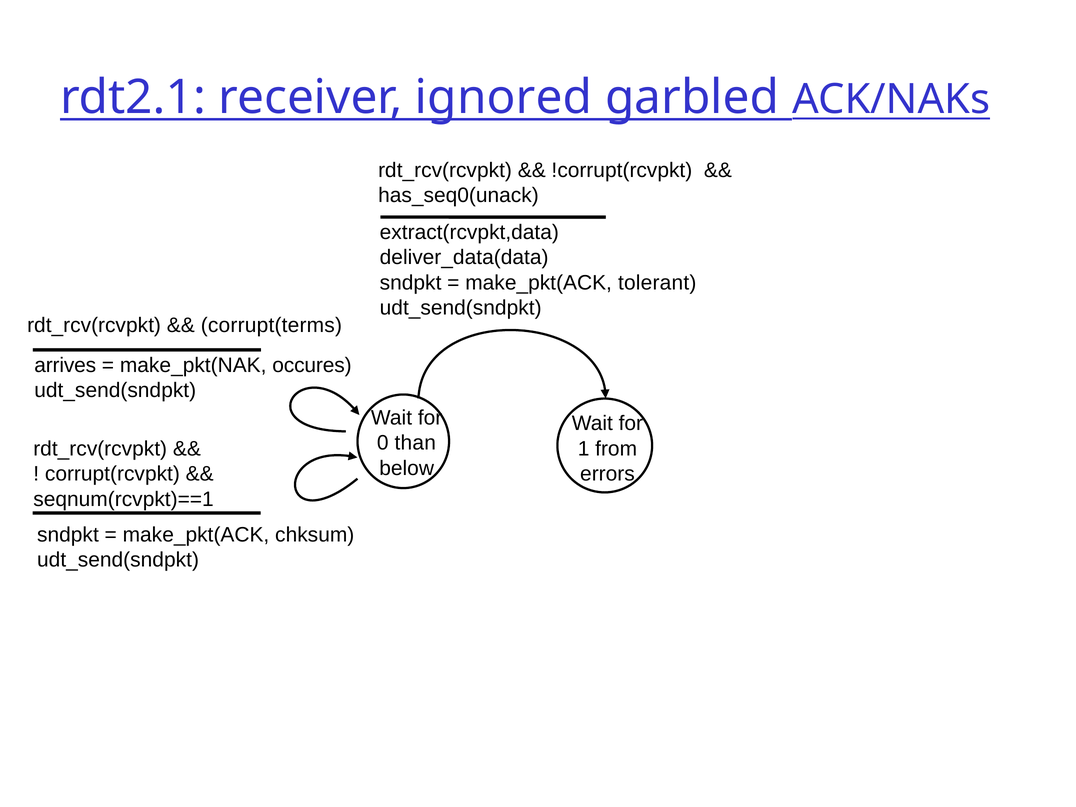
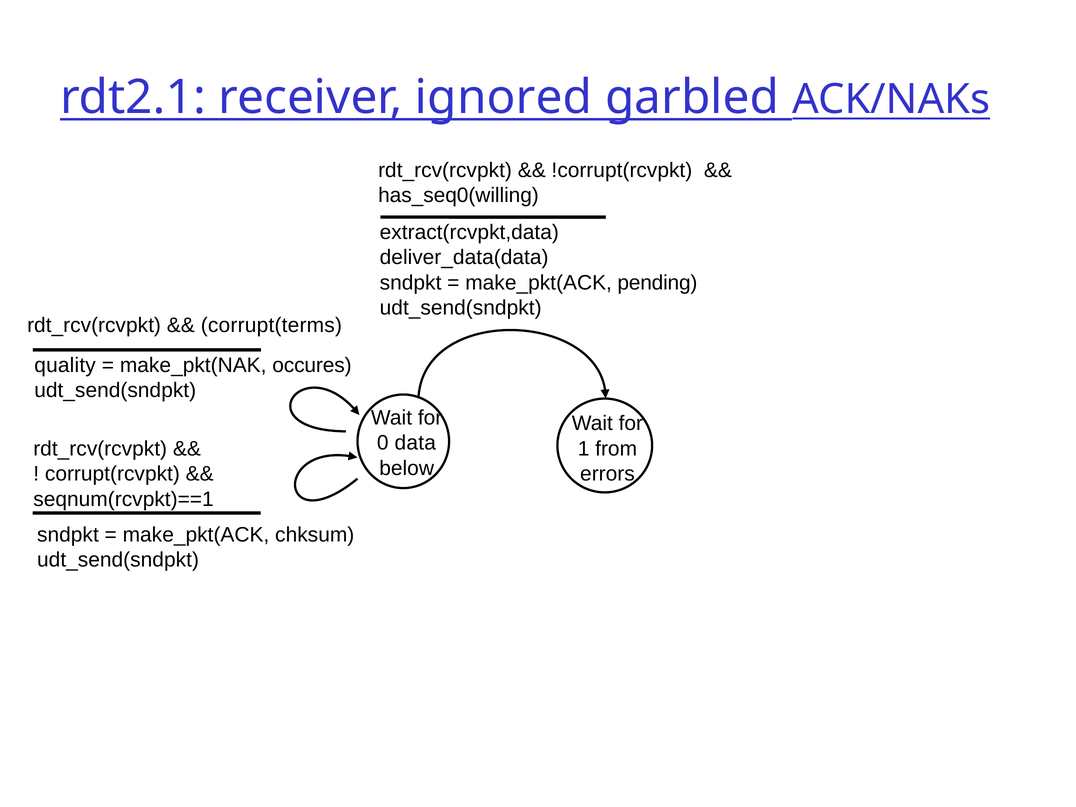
has_seq0(unack: has_seq0(unack -> has_seq0(willing (459, 196)
tolerant: tolerant -> pending (657, 283)
arrives: arrives -> quality (65, 365)
than: than -> data (415, 443)
